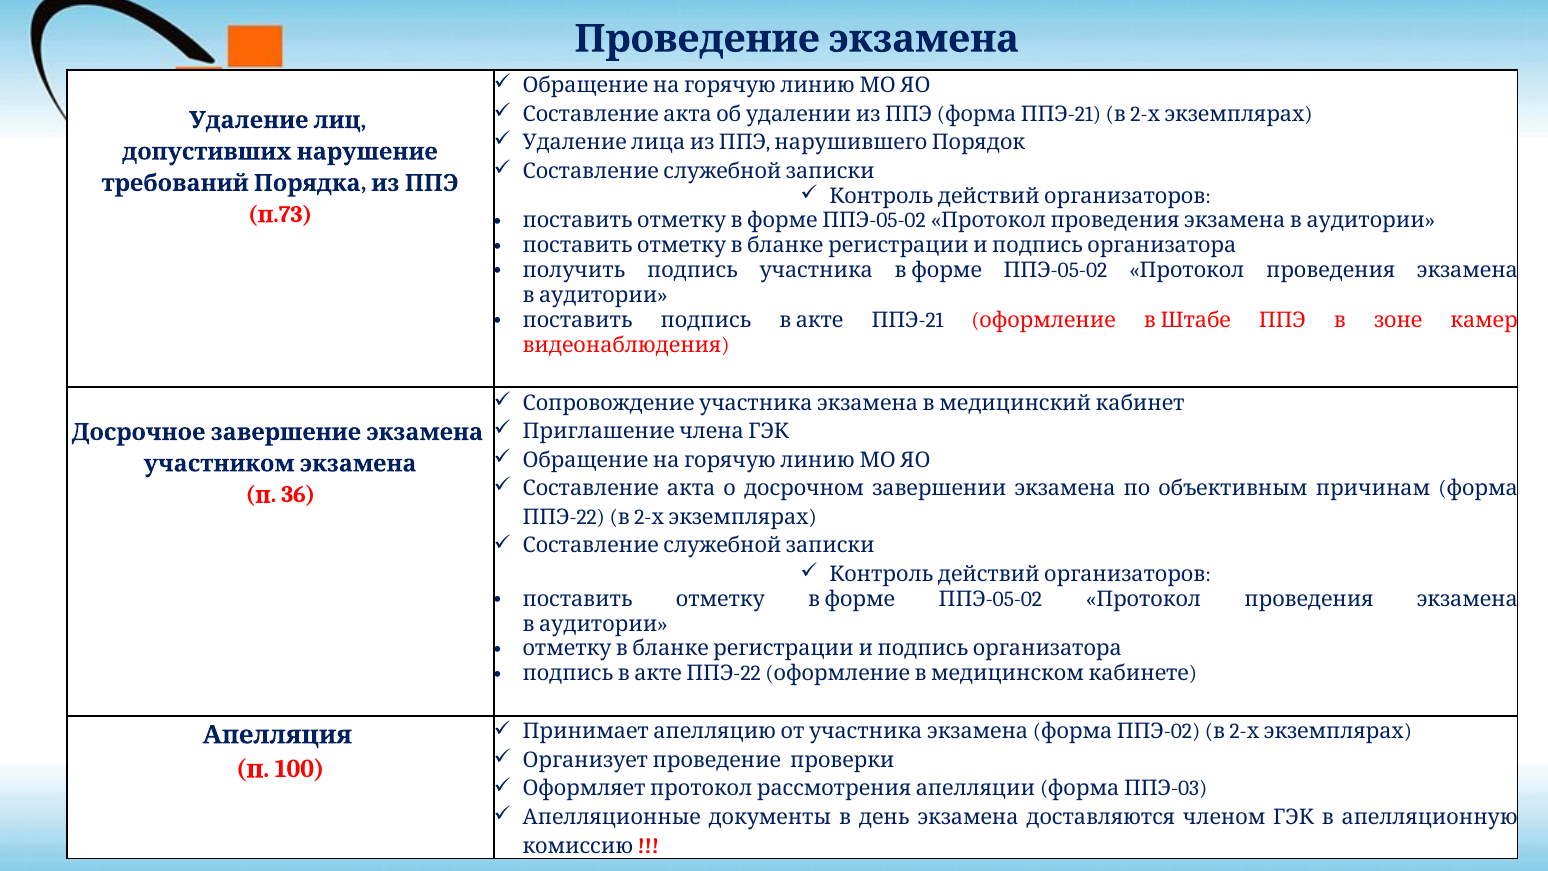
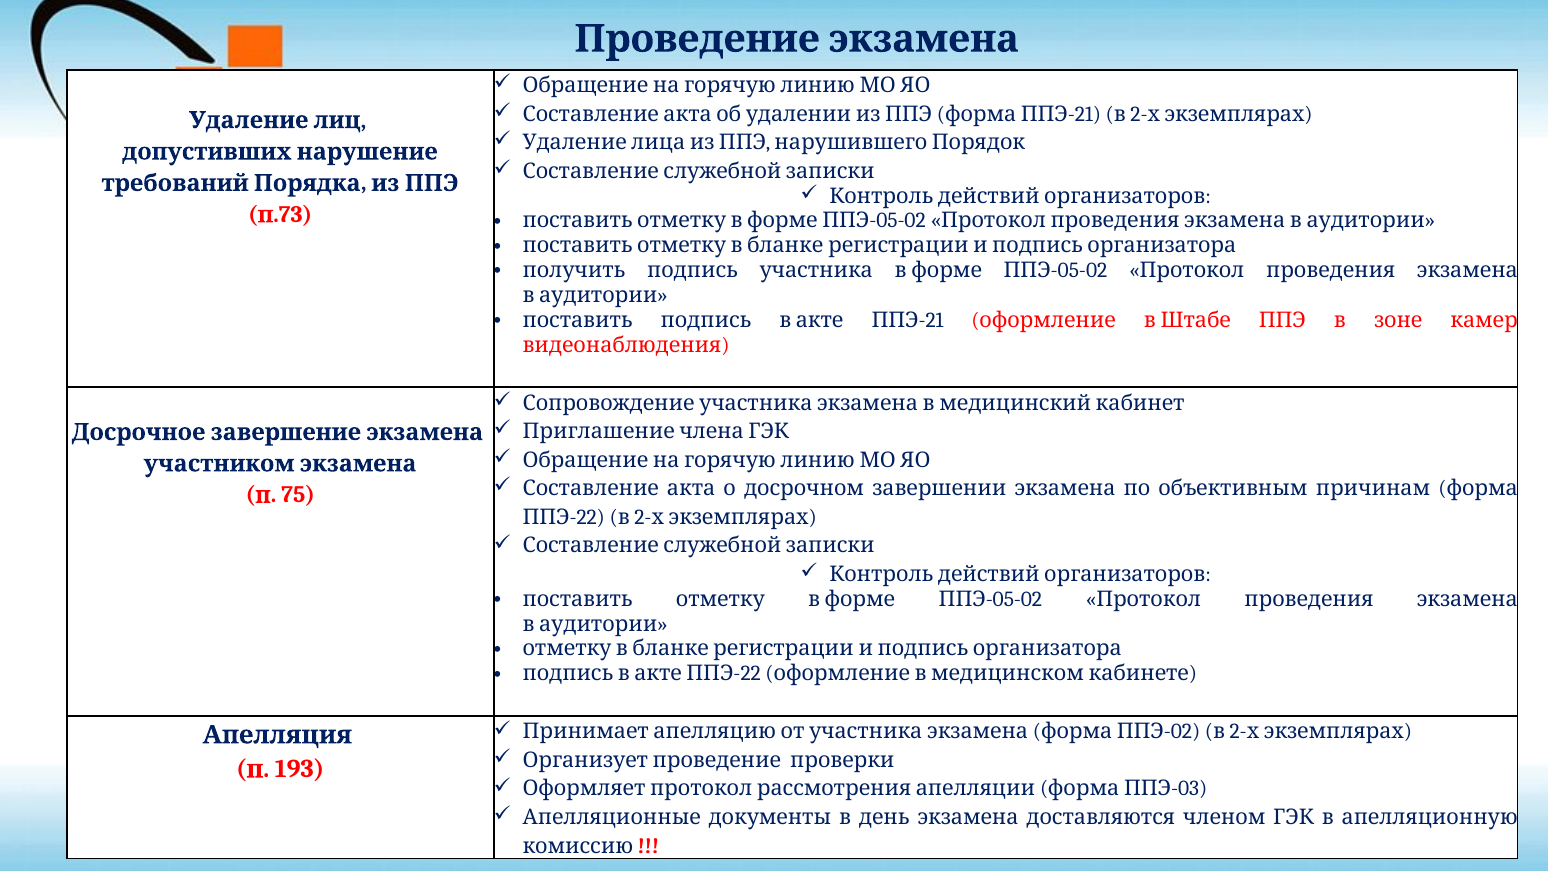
36: 36 -> 75 (298, 495)
100: 100 -> 193 (300, 769)
